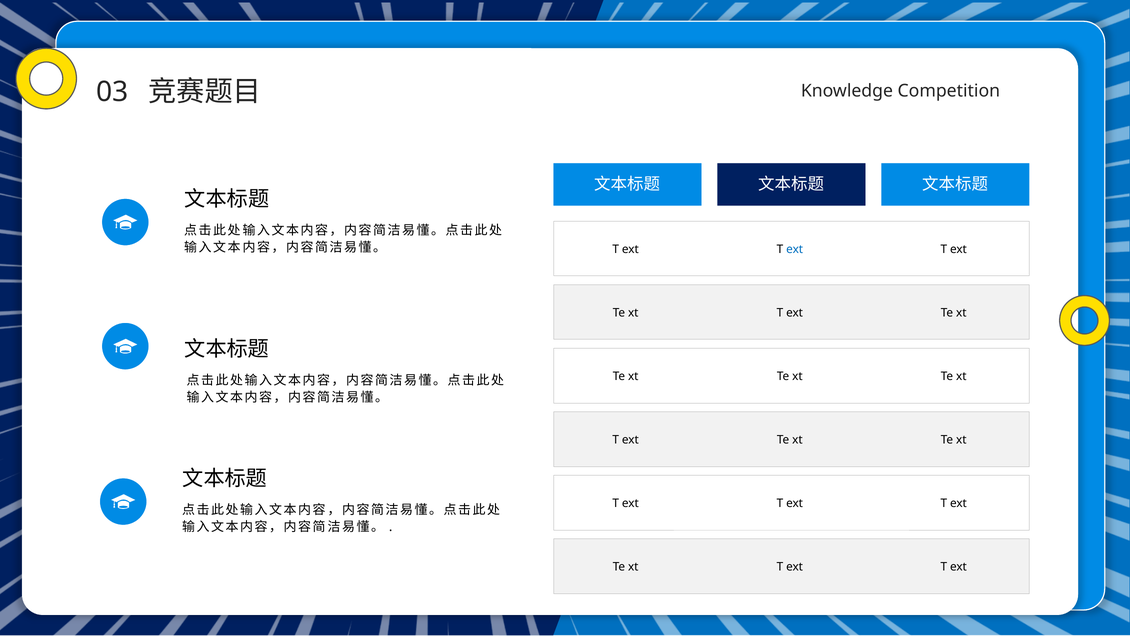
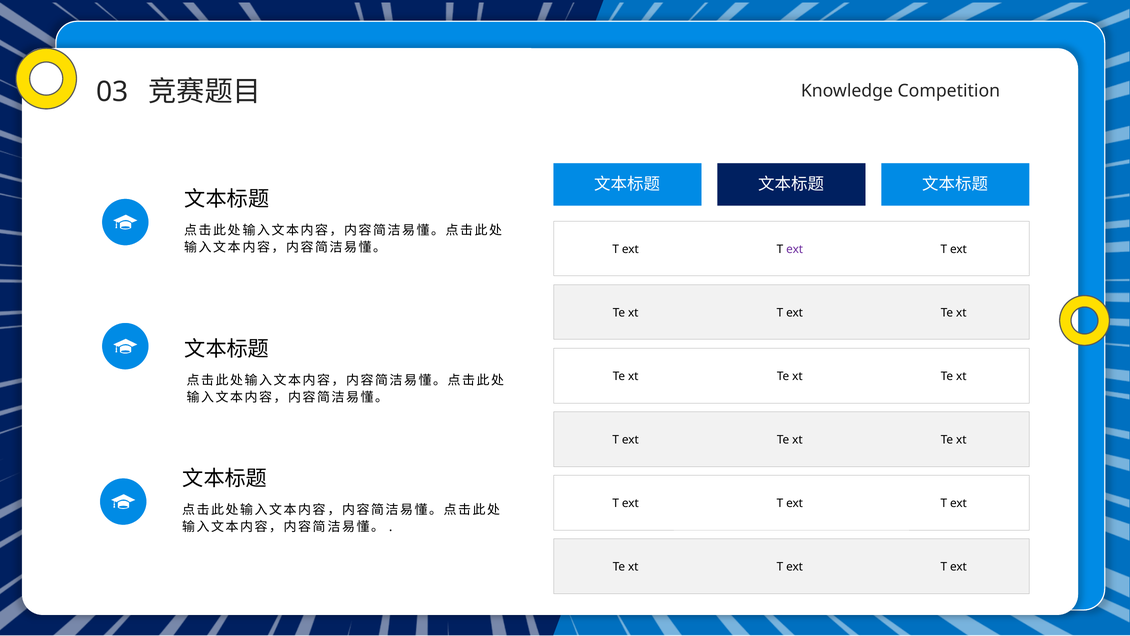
ext colour: blue -> purple (795, 249)
